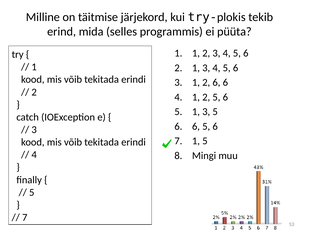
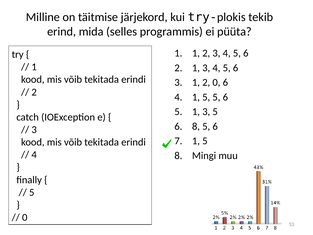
2 6: 6 -> 0 (216, 82)
4 1 2: 2 -> 5 (206, 97)
6: 6 -> 8 (196, 126)
7: 7 -> 0 (25, 217)
